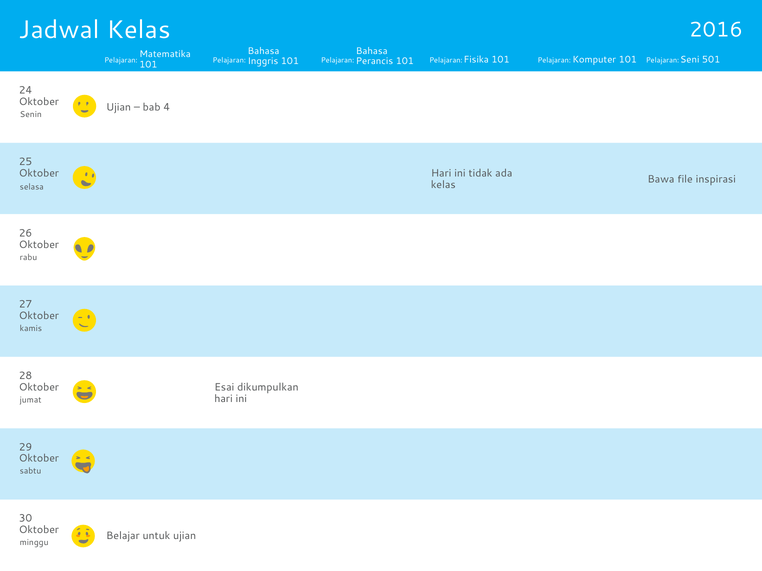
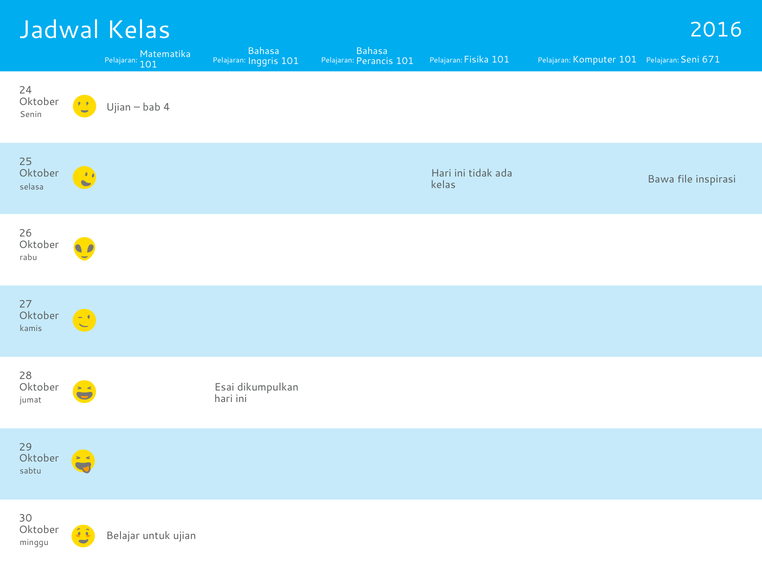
501: 501 -> 671 (711, 60)
